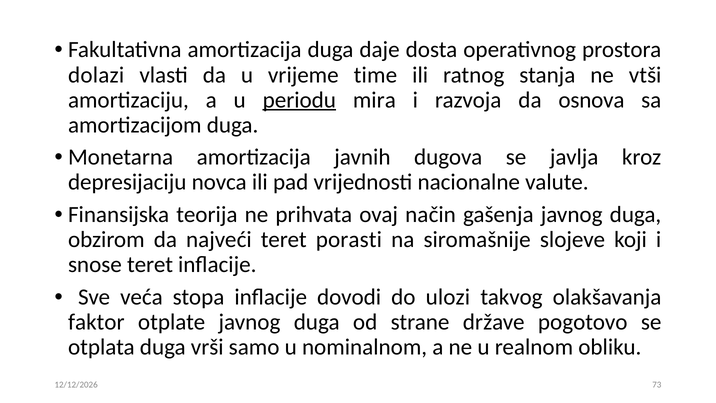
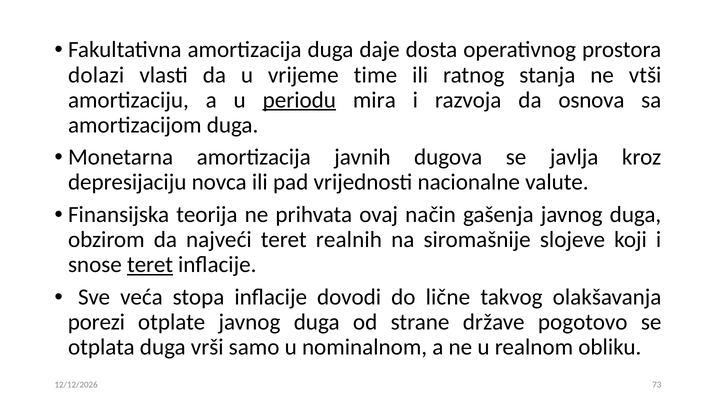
porasti: porasti -> realnih (349, 240)
teret underline: none -> present (150, 265)
ulozi: ulozi -> lične (448, 297)
faktor: faktor -> porezi (96, 322)
